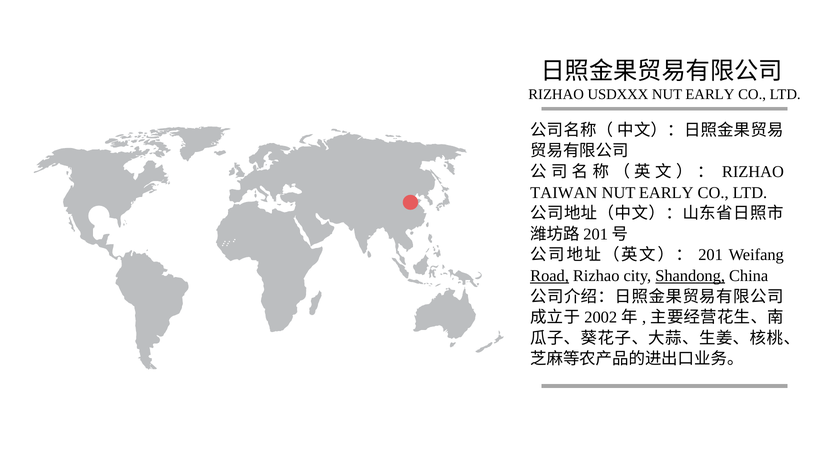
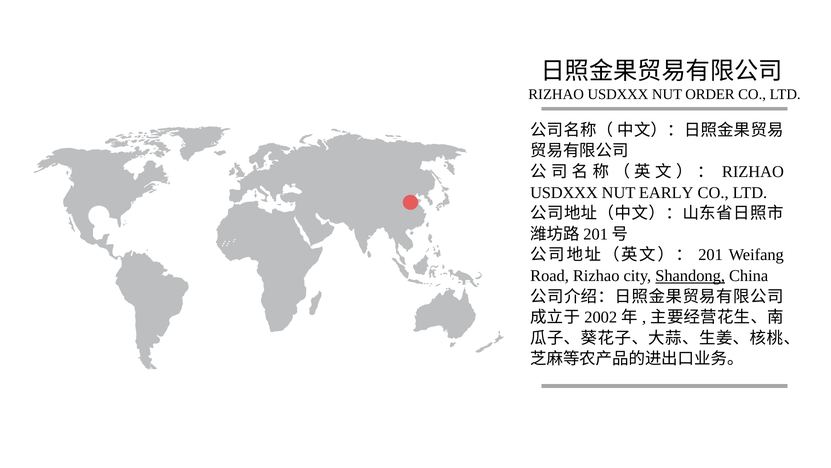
EARLY: EARLY -> ORDER (710, 94)
TAIWAN: TAIWAN -> USDXXX (564, 192)
Road underline: present -> none (550, 276)
